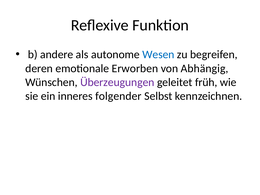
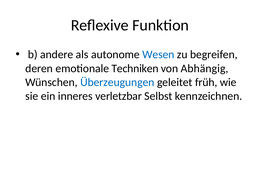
Erworben: Erworben -> Techniken (135, 68)
Überzeugungen colour: purple -> blue (117, 82)
folgender: folgender -> verletzbar (119, 96)
